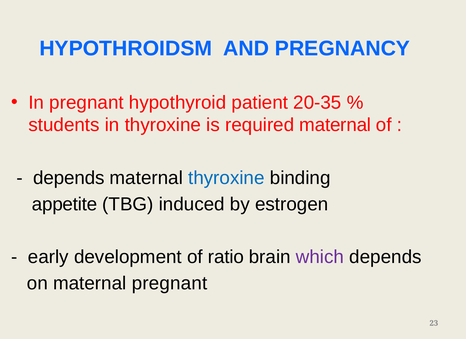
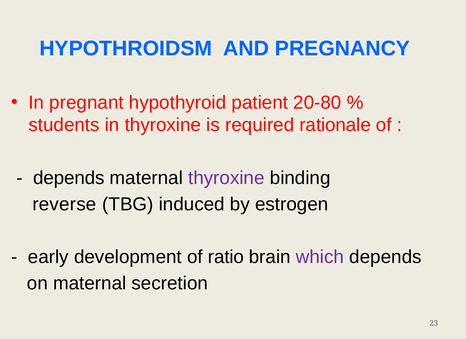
20-35: 20-35 -> 20-80 (317, 102)
required maternal: maternal -> rationale (335, 125)
thyroxine colour: blue -> purple (226, 178)
appetite: appetite -> reverse (64, 204)
maternal pregnant: pregnant -> secretion (170, 283)
